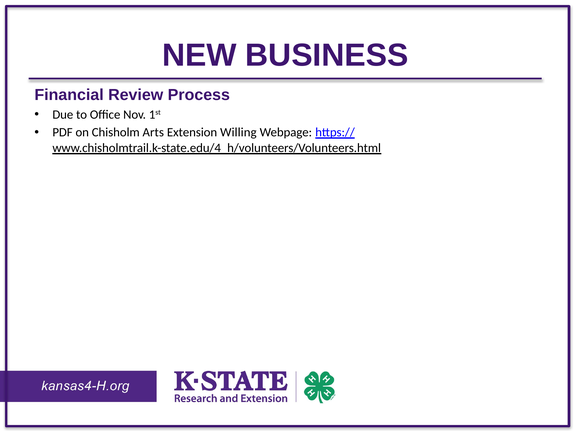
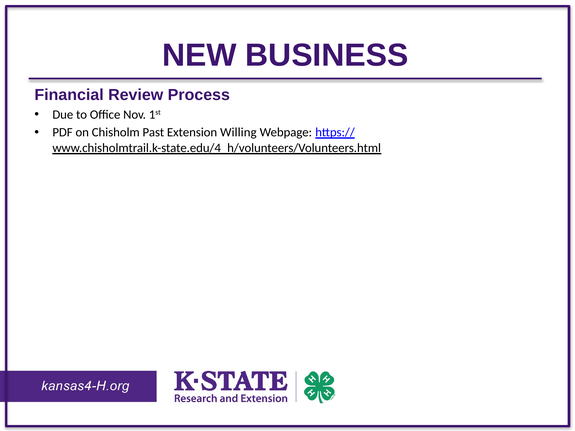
Arts: Arts -> Past (153, 132)
